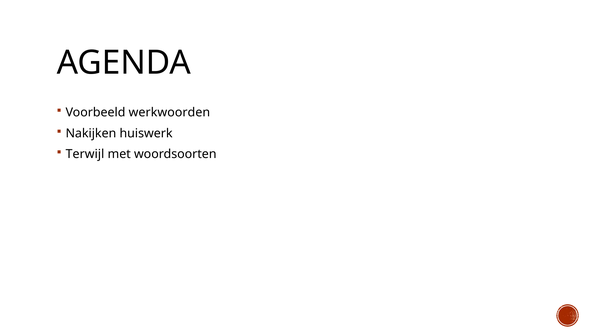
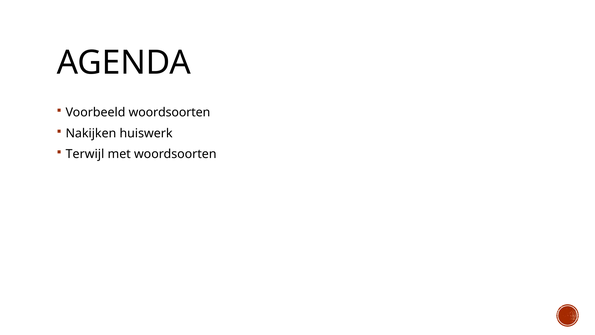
Voorbeeld werkwoorden: werkwoorden -> woordsoorten (169, 112)
